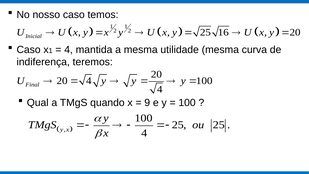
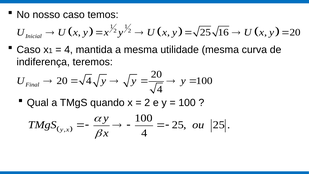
9: 9 -> 2 (147, 103)
